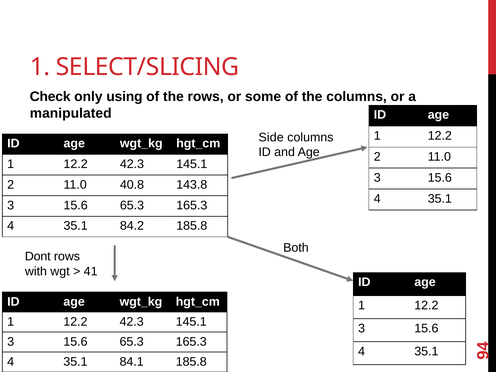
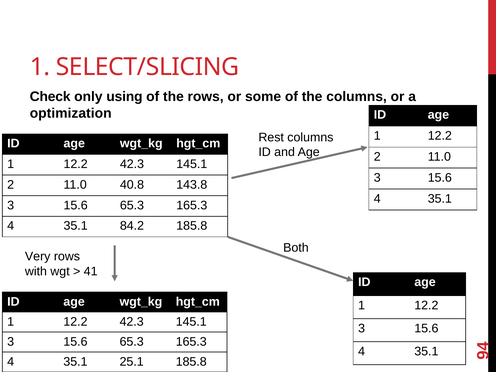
manipulated: manipulated -> optimization (71, 113)
Side: Side -> Rest (271, 137)
Dont: Dont -> Very (38, 256)
84.1: 84.1 -> 25.1 (132, 362)
